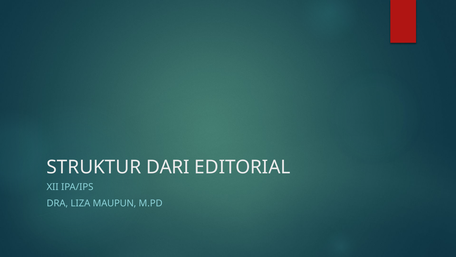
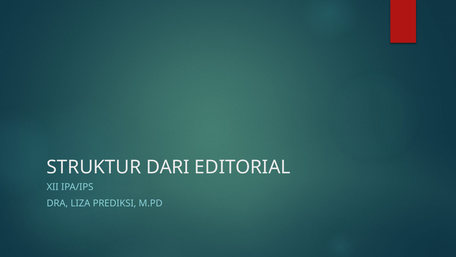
MAUPUN: MAUPUN -> PREDIKSI (115, 203)
